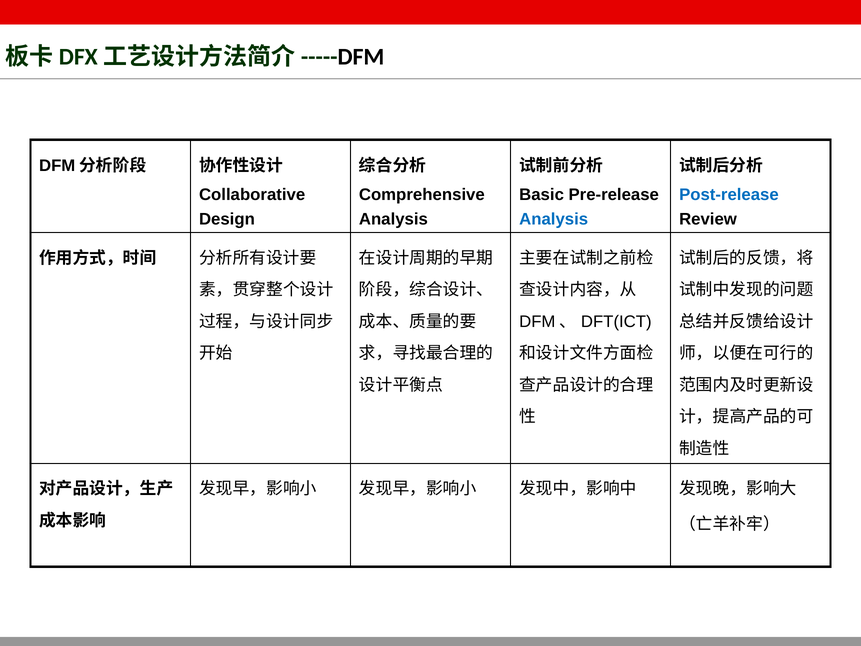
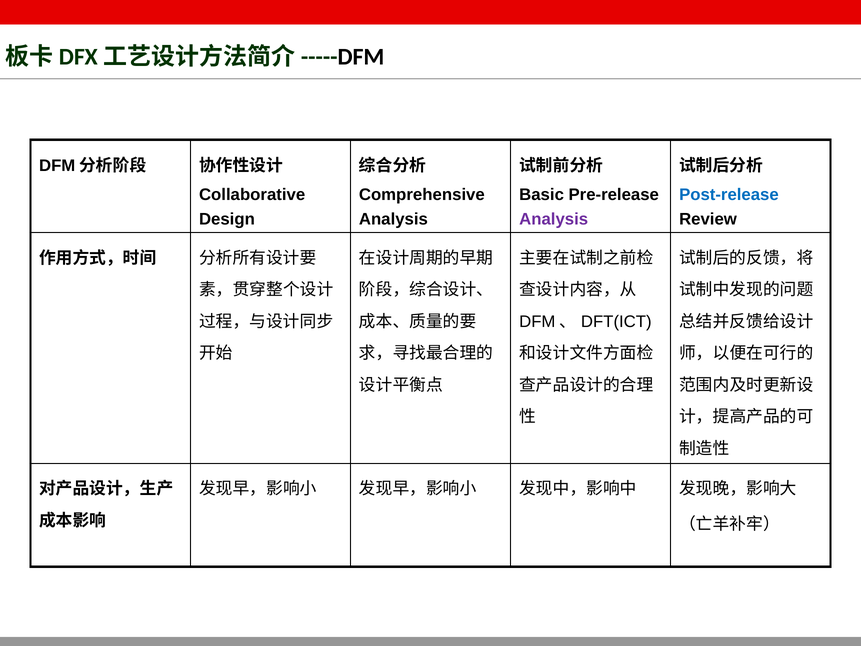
Analysis colour: blue -> purple (554, 219)
